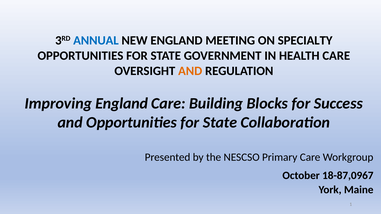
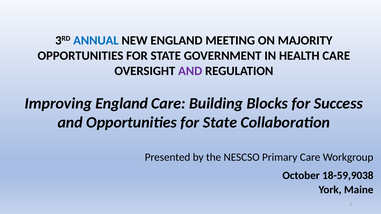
SPECIALTY: SPECIALTY -> MAJORITY (305, 40)
AND colour: orange -> purple (190, 71)
18-87,0967: 18-87,0967 -> 18-59,9038 (348, 176)
